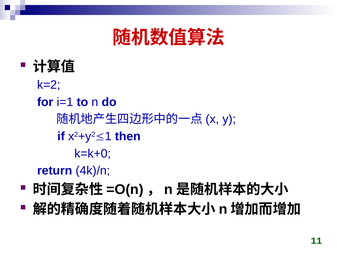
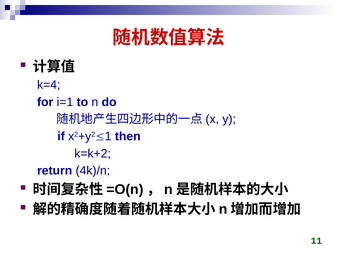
k=2: k=2 -> k=4 (49, 85)
k=k+0: k=k+0 -> k=k+2 (93, 153)
